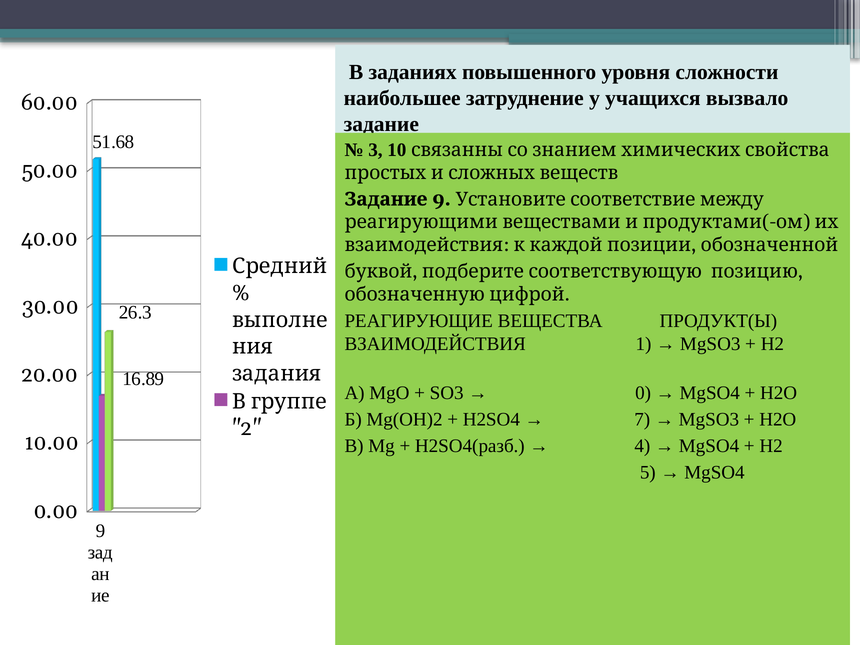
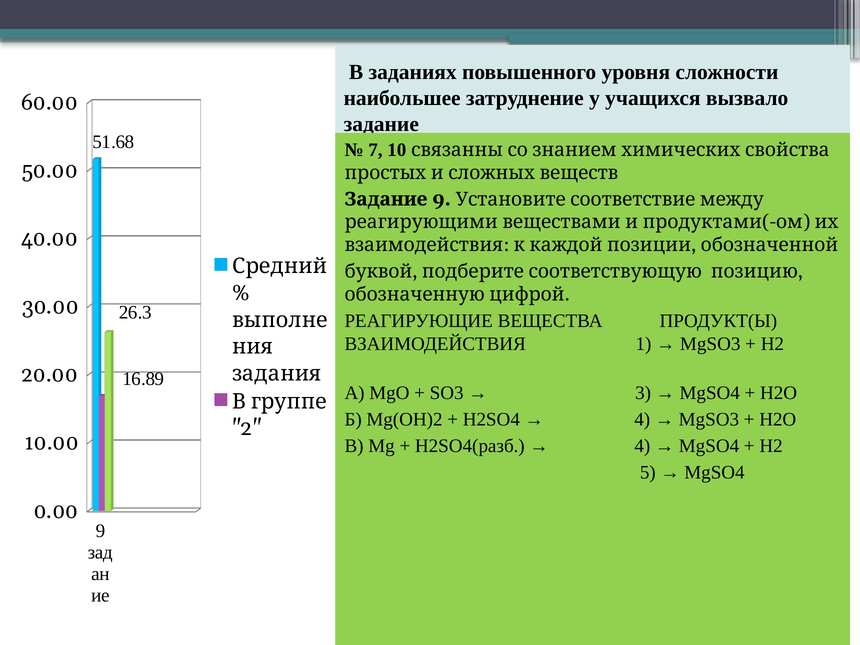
3: 3 -> 7 (375, 150)
0: 0 -> 3 (643, 393)
7: 7 -> 4 (642, 420)
